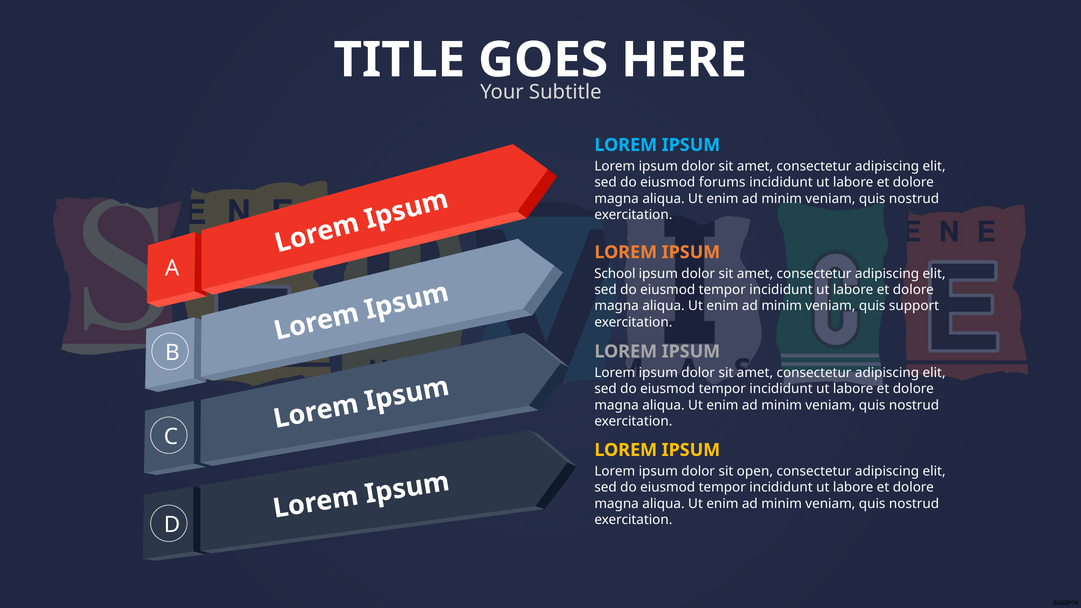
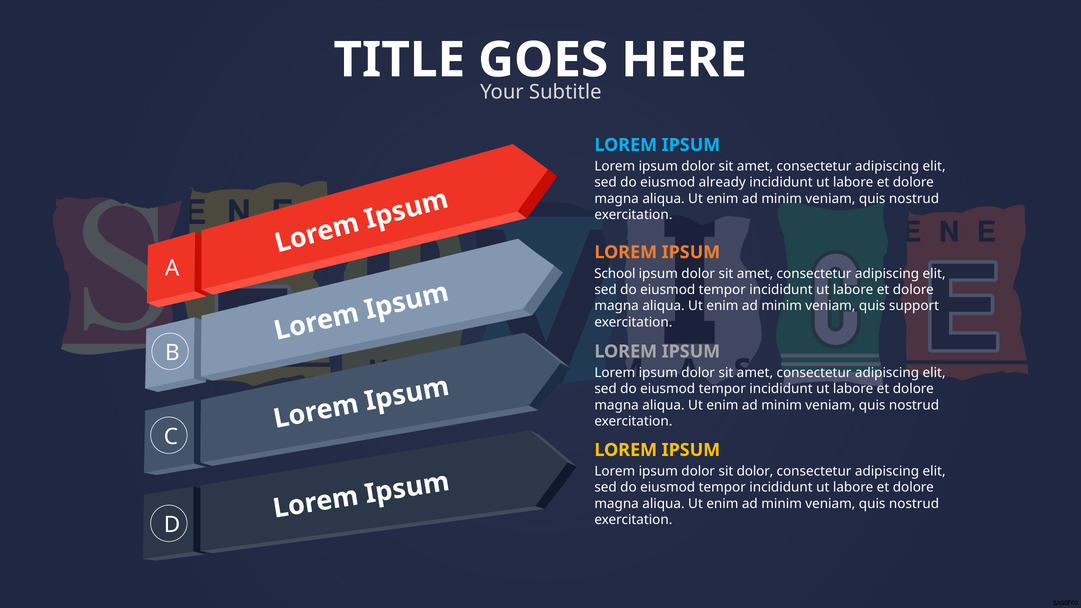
forums: forums -> already (722, 182)
sit open: open -> dolor (755, 471)
